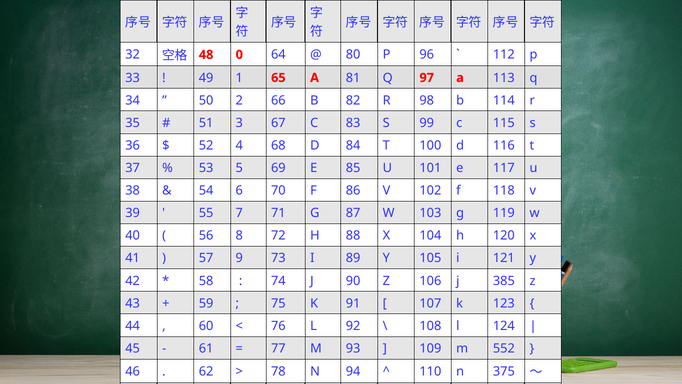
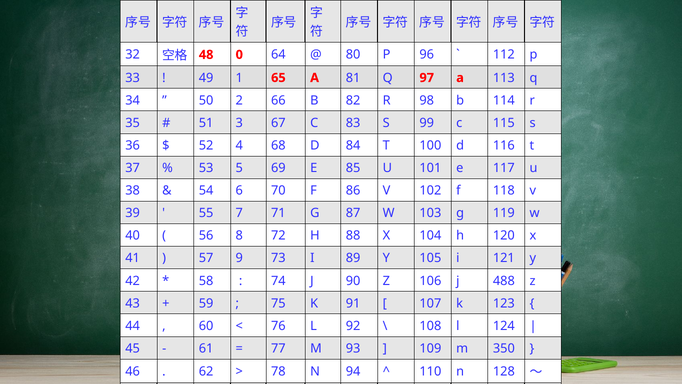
385: 385 -> 488 (504, 281)
552: 552 -> 350 (504, 348)
375: 375 -> 128 (504, 371)
